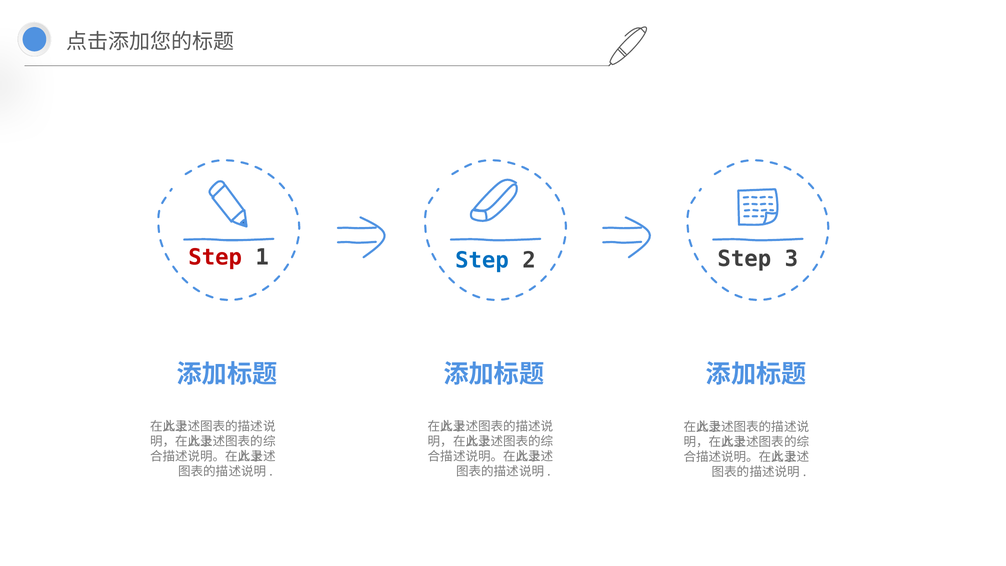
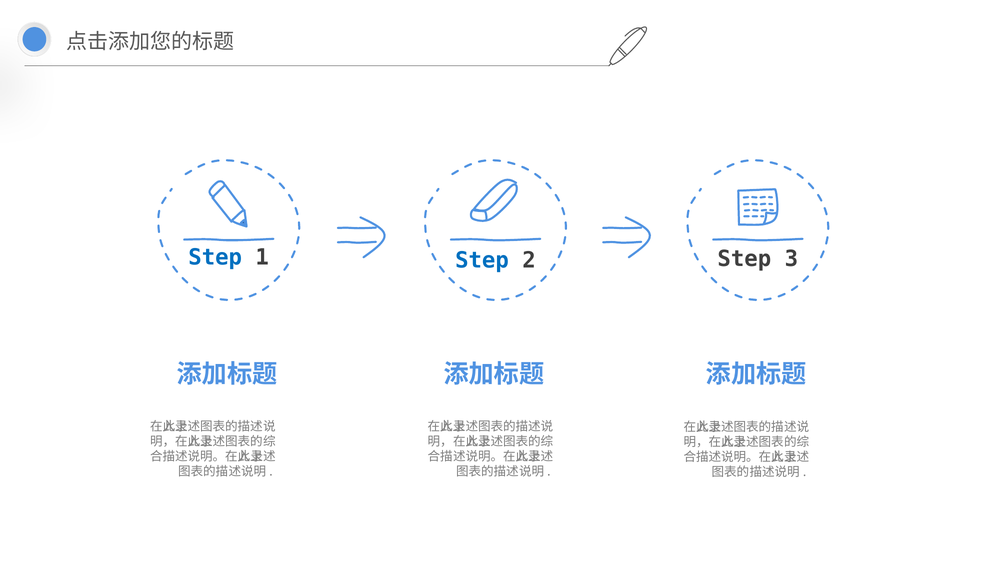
Step colour: red -> blue (215, 258)
